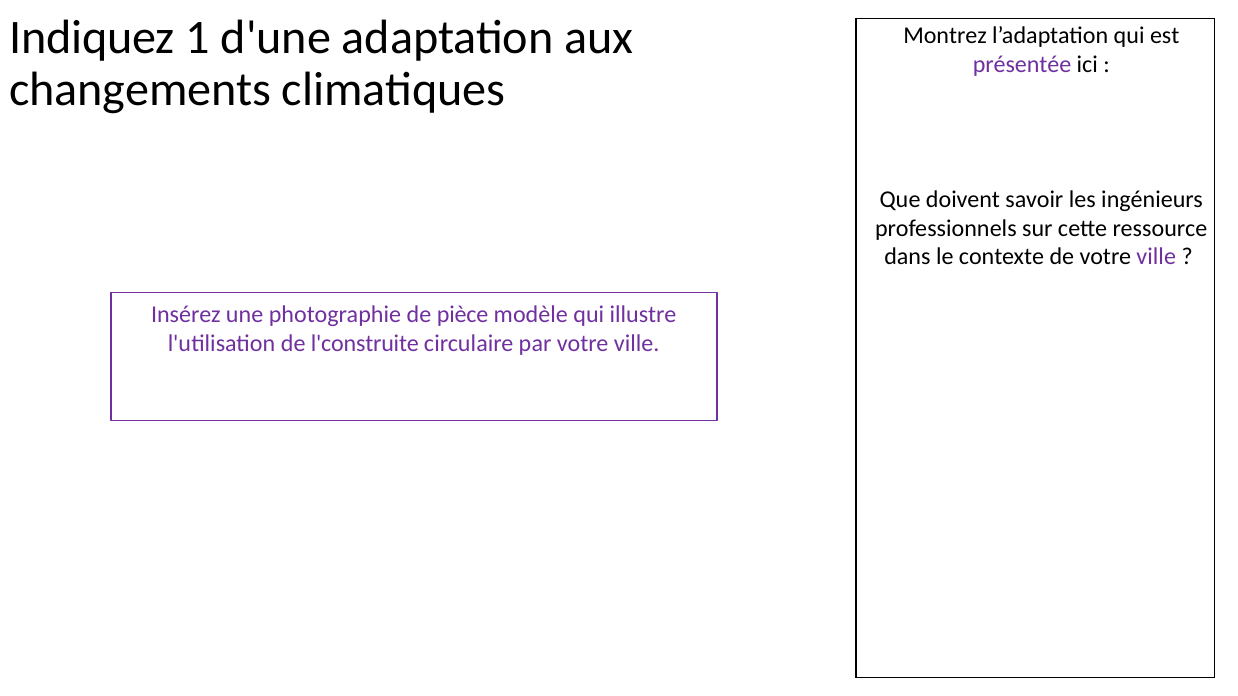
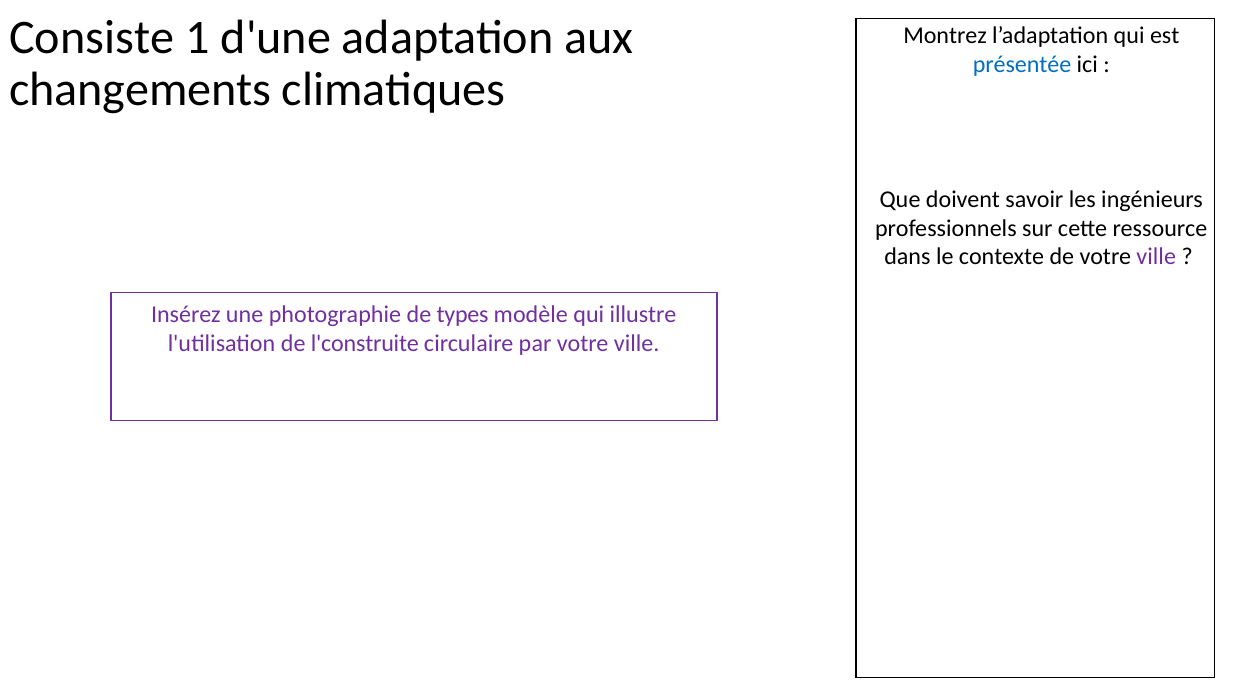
Indiquez: Indiquez -> Consiste (92, 38)
présentée colour: purple -> blue (1022, 64)
pièce: pièce -> types (463, 315)
